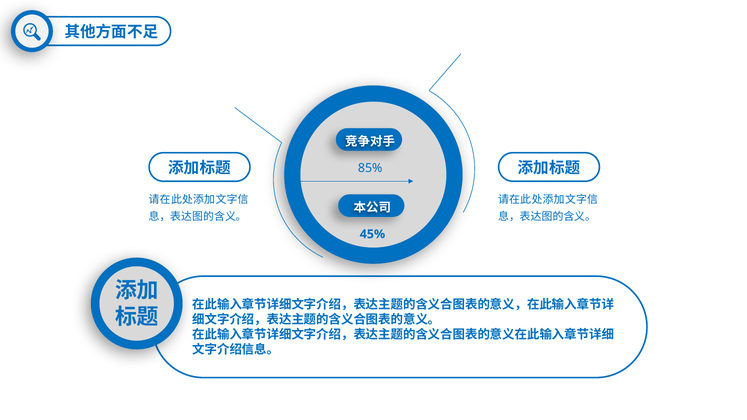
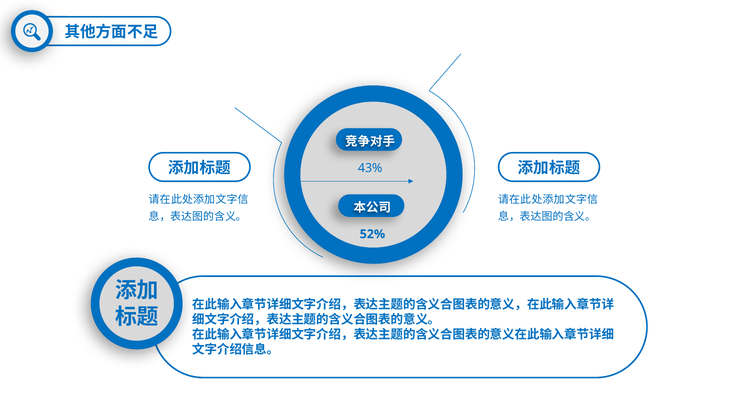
85%: 85% -> 43% (370, 168)
45%: 45% -> 52% (372, 234)
